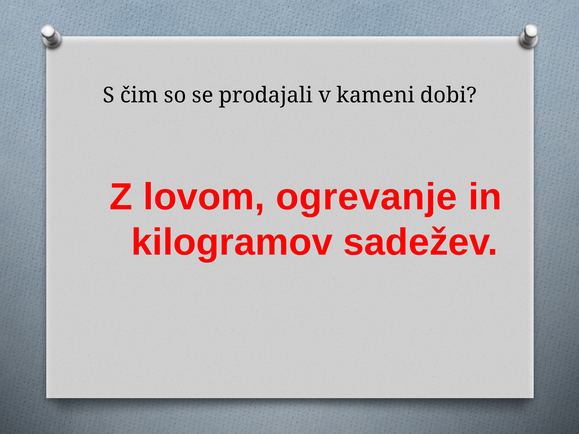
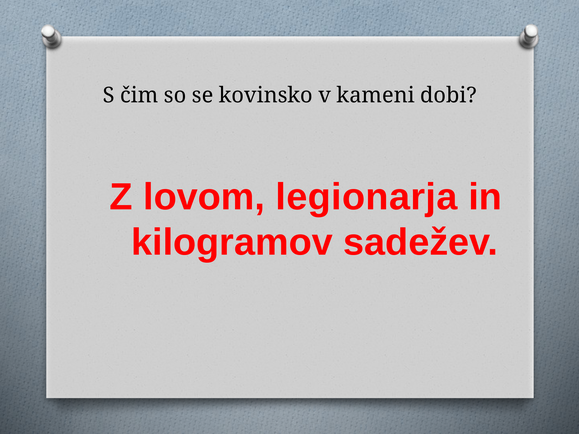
prodajali: prodajali -> kovinsko (266, 95)
ogrevanje: ogrevanje -> legionarja (367, 197)
